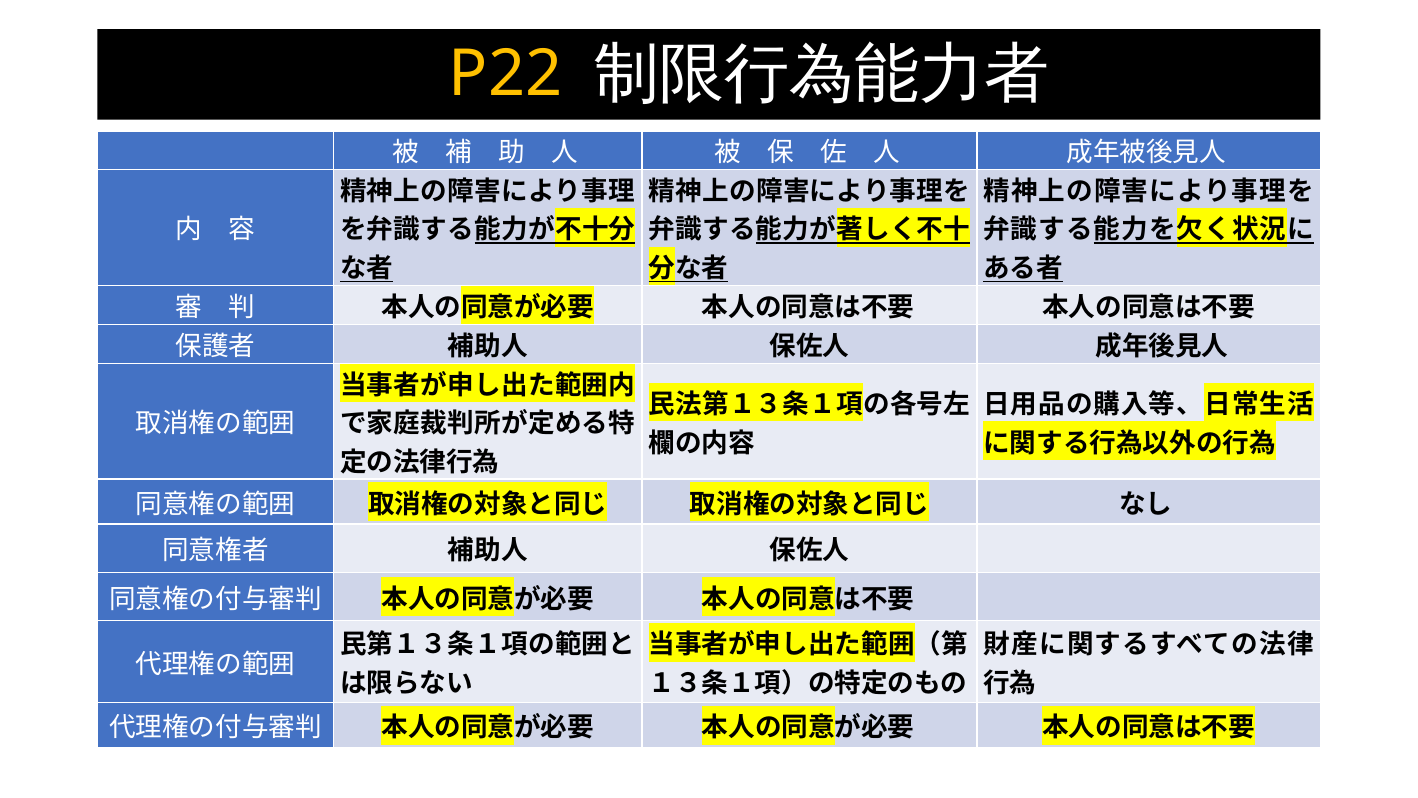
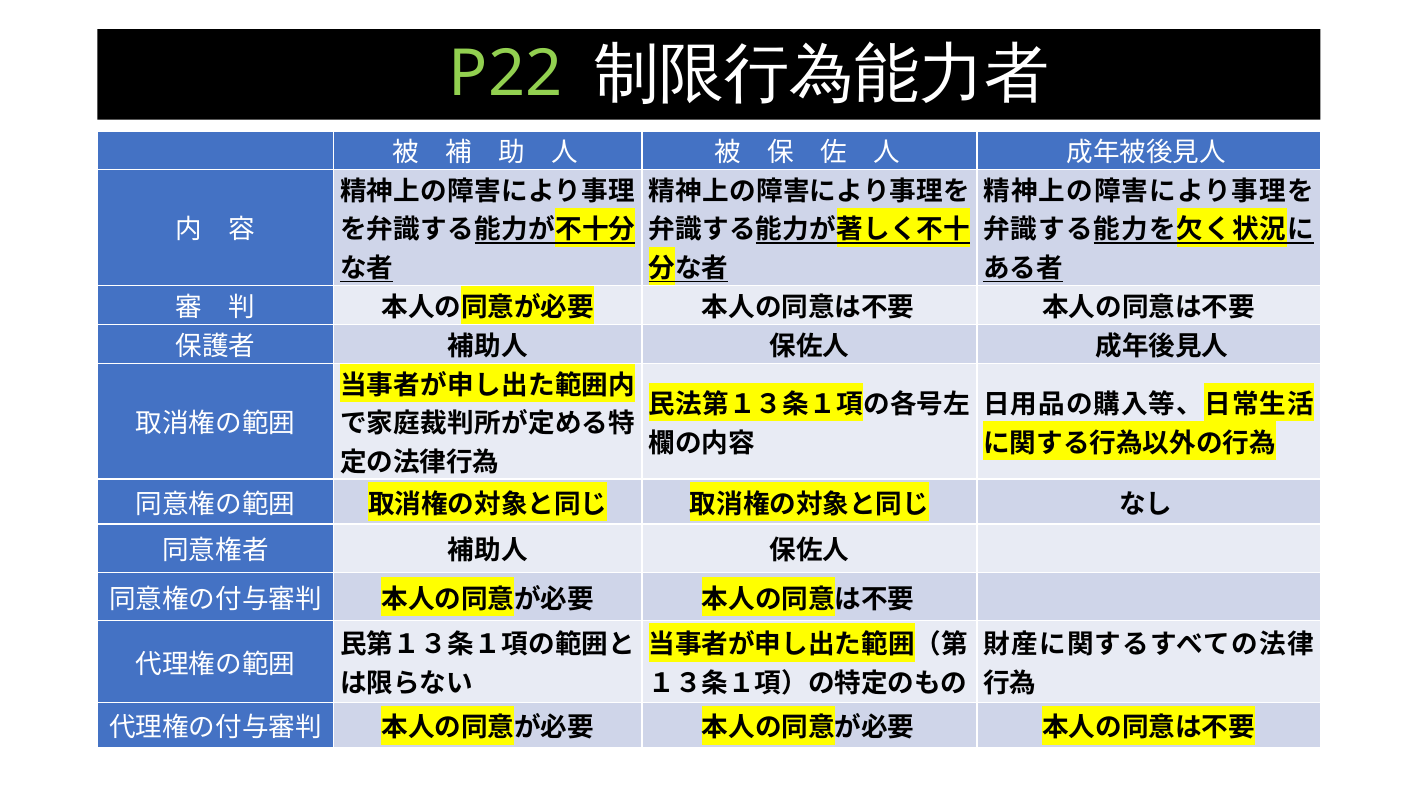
P22 colour: yellow -> light green (506, 74)
